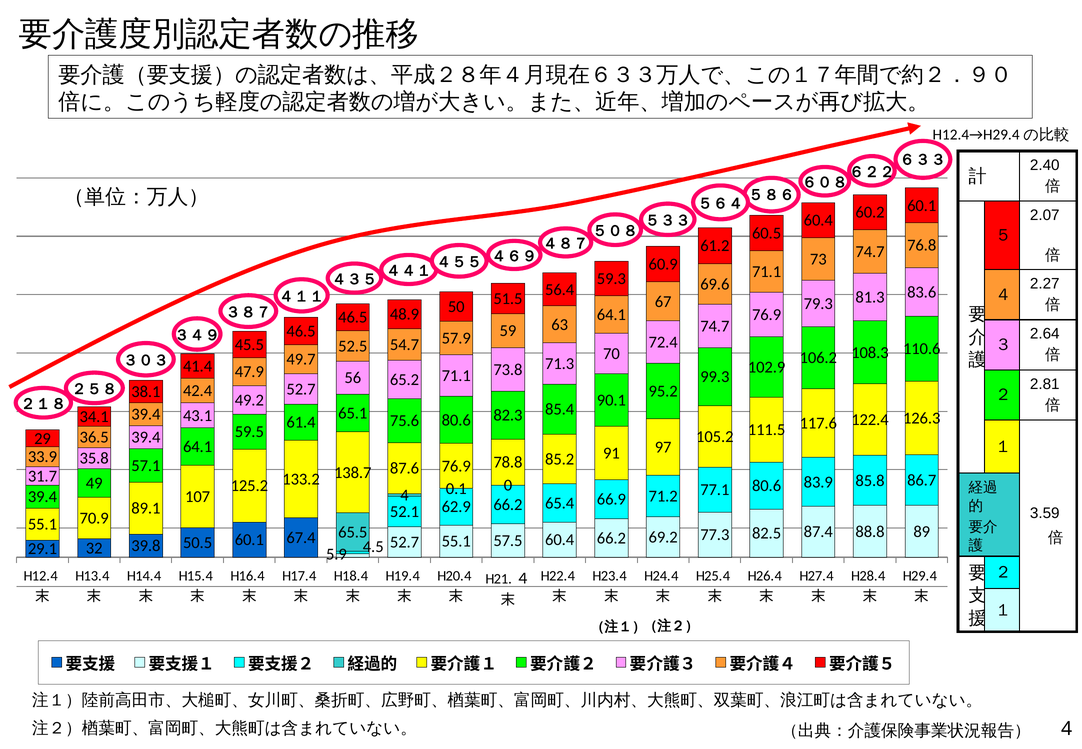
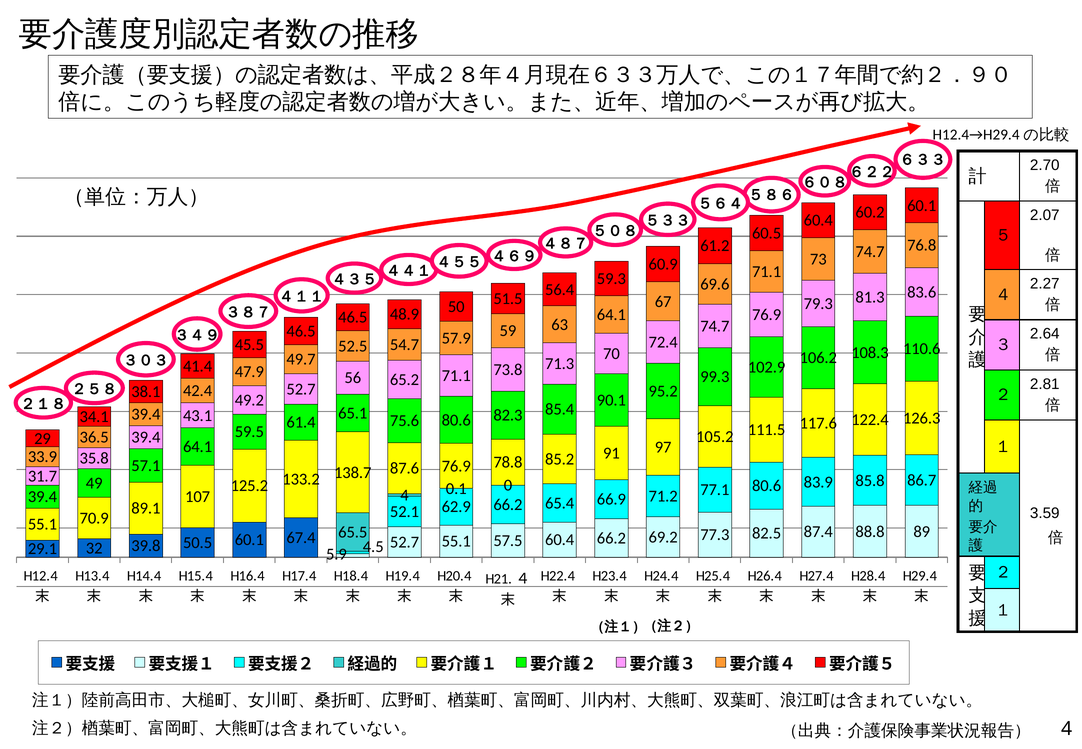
2.40: 2.40 -> 2.70 (1045, 165)
